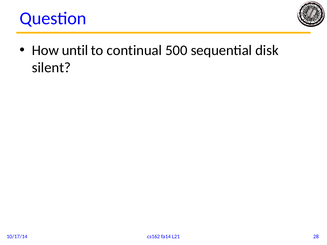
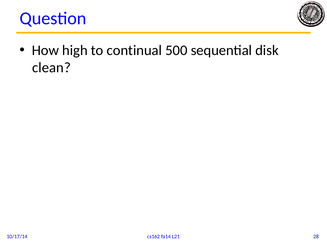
until: until -> high (75, 50)
silent: silent -> clean (51, 68)
